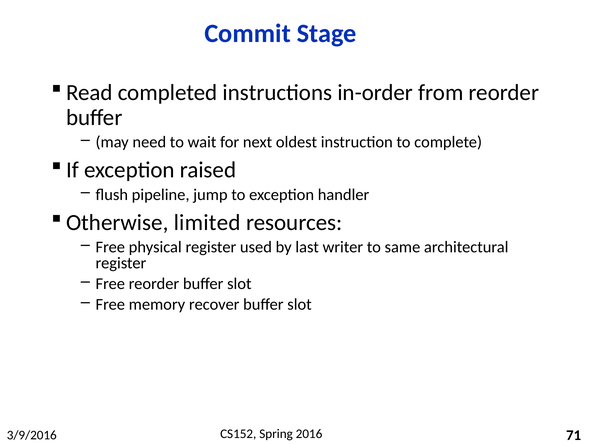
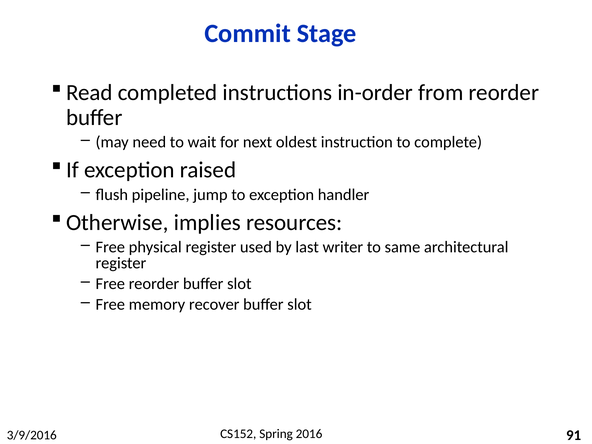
limited: limited -> implies (207, 222)
71: 71 -> 91 (574, 435)
